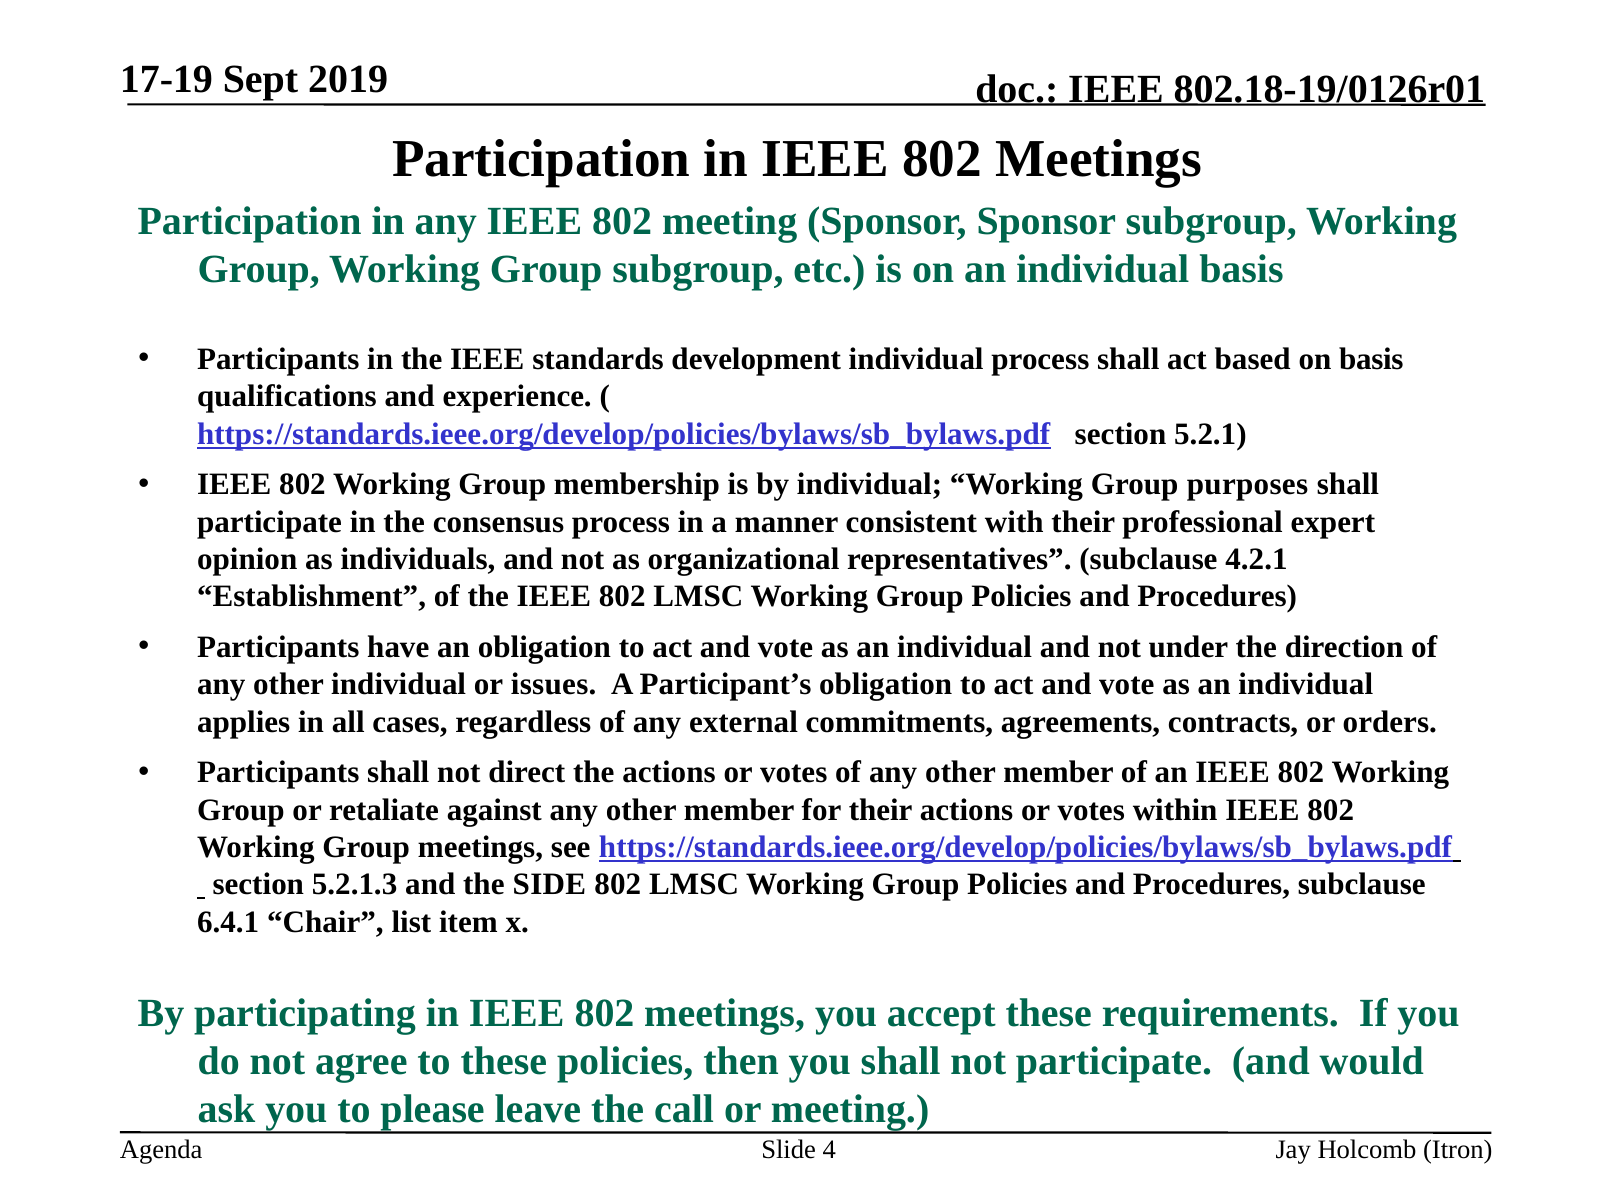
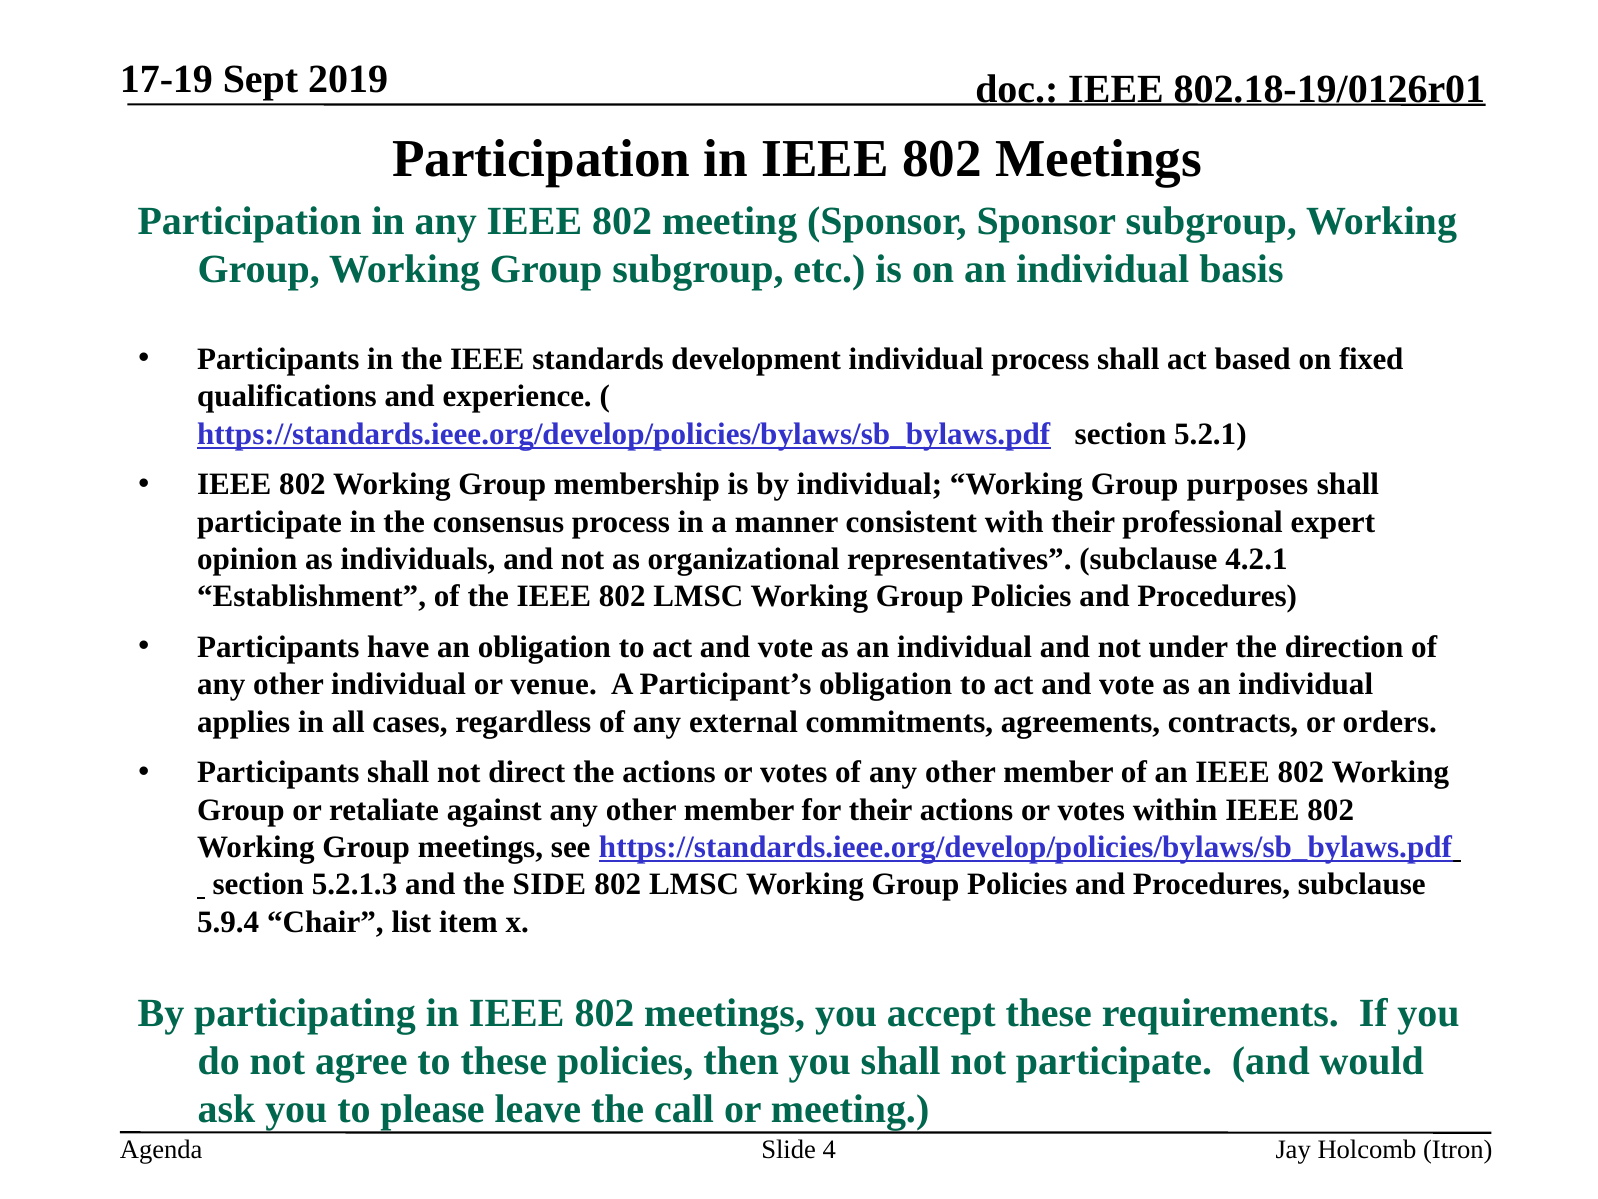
on basis: basis -> fixed (1371, 359)
issues: issues -> venue (554, 684)
6.4.1: 6.4.1 -> 5.9.4 (228, 921)
